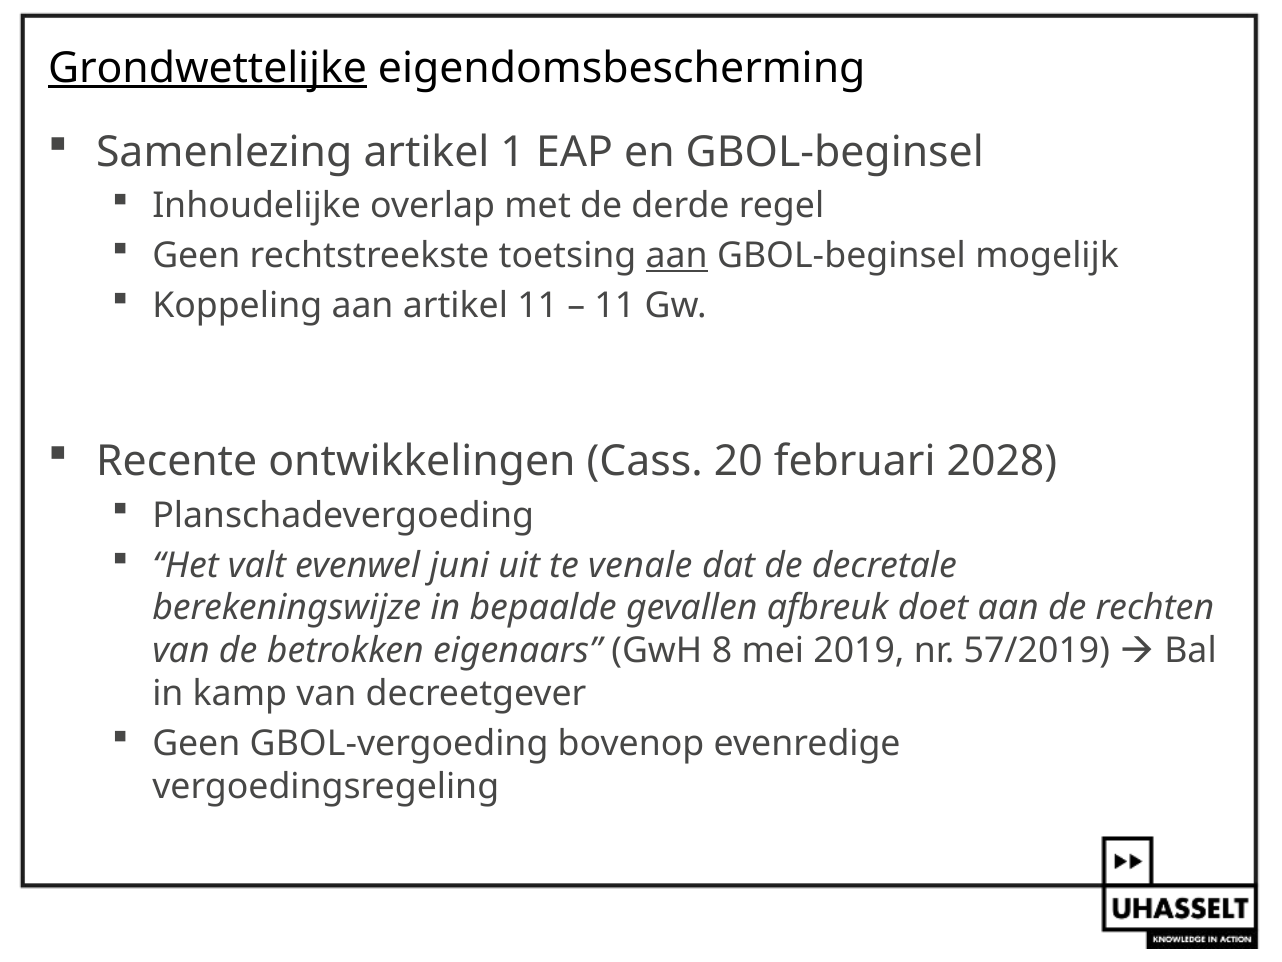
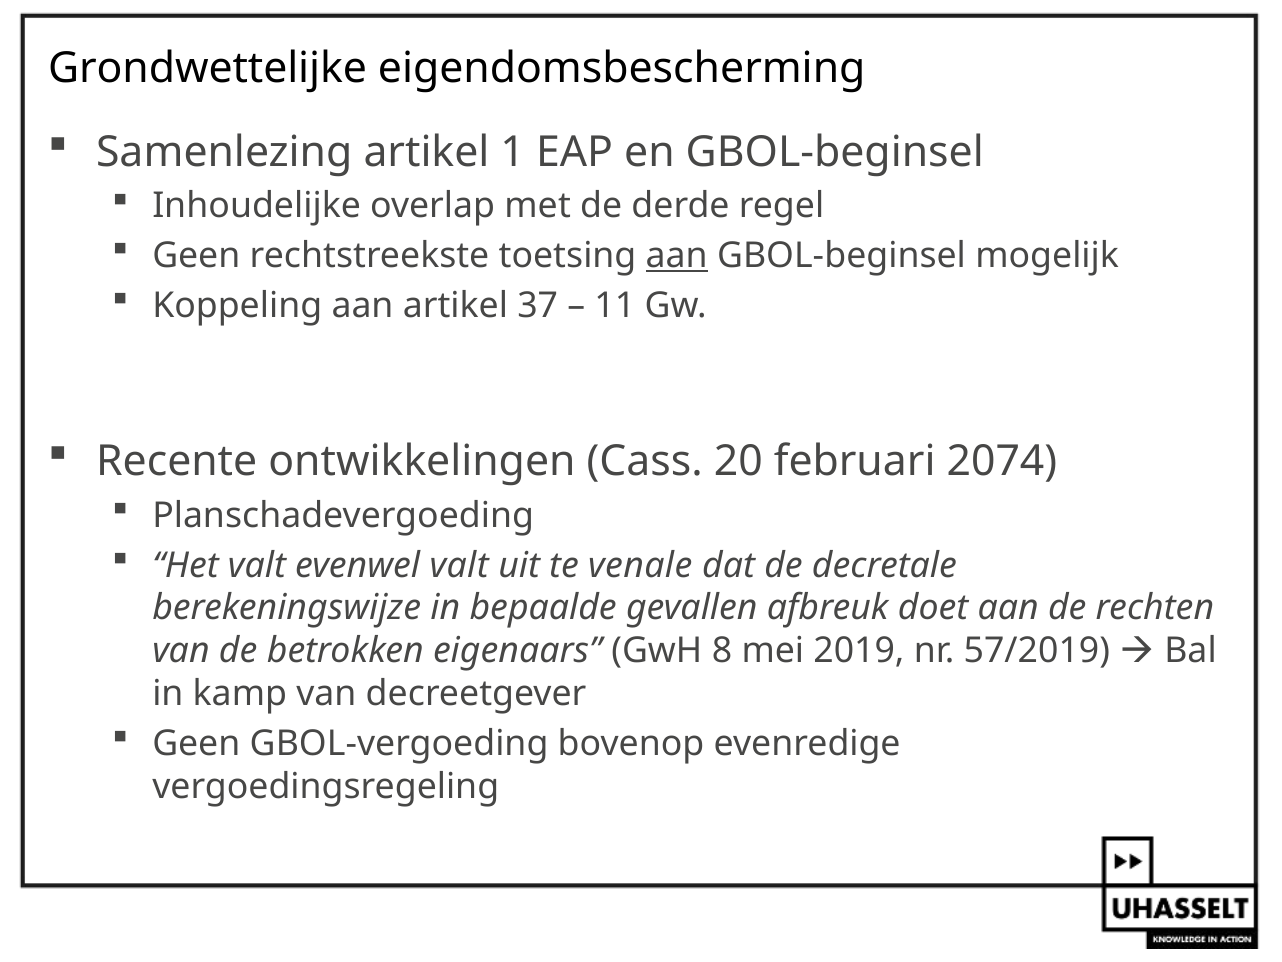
Grondwettelijke underline: present -> none (208, 68)
artikel 11: 11 -> 37 (538, 306)
2028: 2028 -> 2074 (1002, 461)
evenwel juni: juni -> valt (459, 565)
